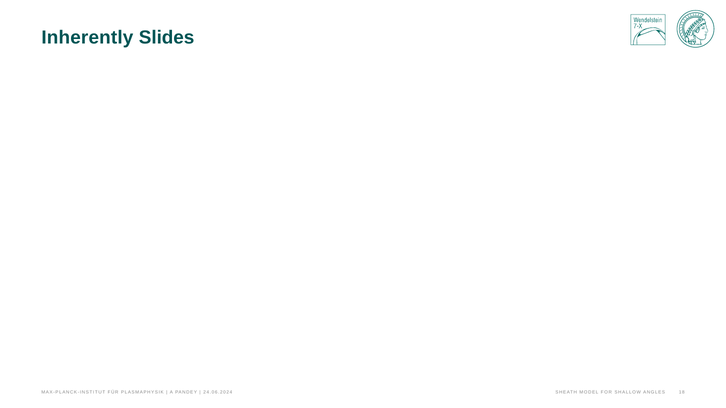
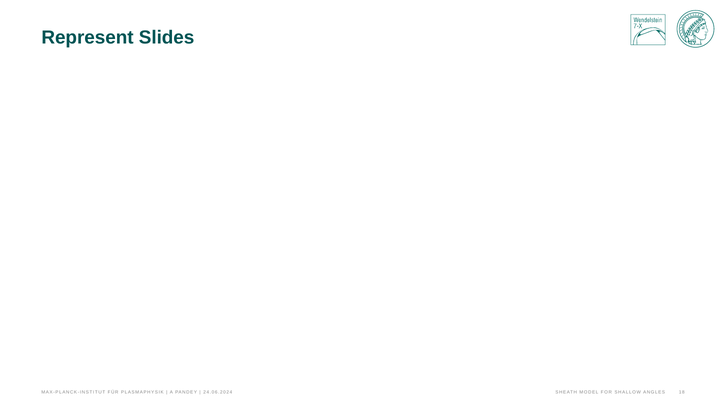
Inherently: Inherently -> Represent (87, 37)
